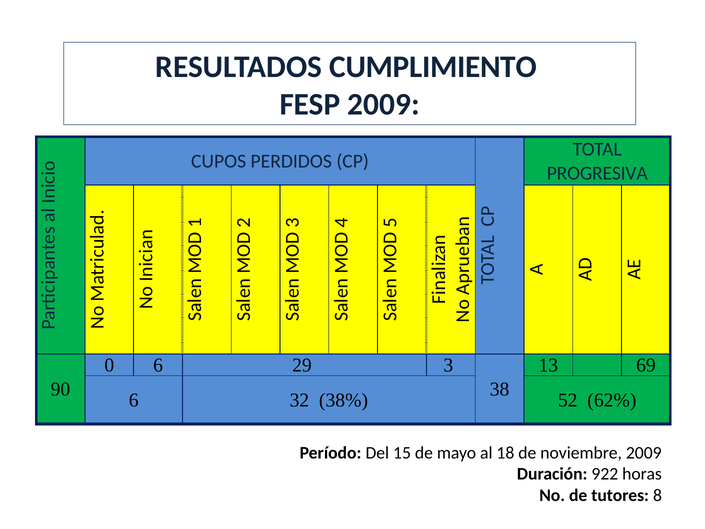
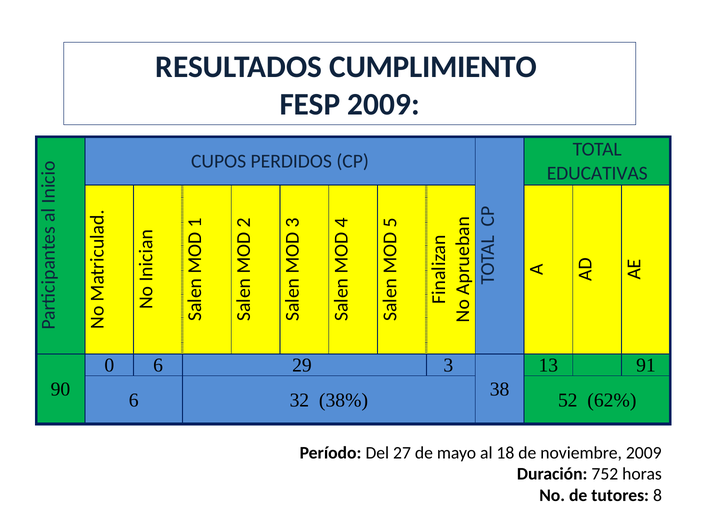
PROGRESIVA: PROGRESIVA -> EDUCATIVAS (597, 173)
69: 69 -> 91 (646, 365)
15: 15 -> 27 (402, 453)
922: 922 -> 752 (605, 474)
